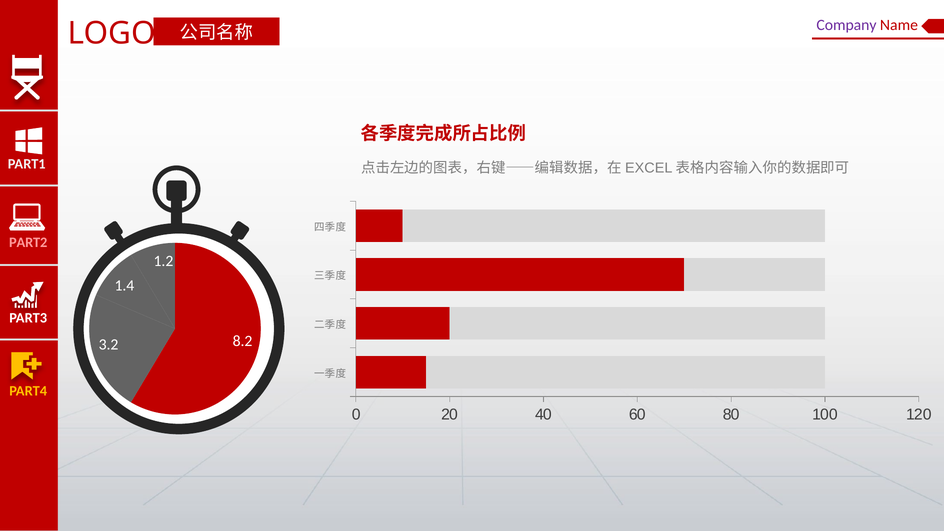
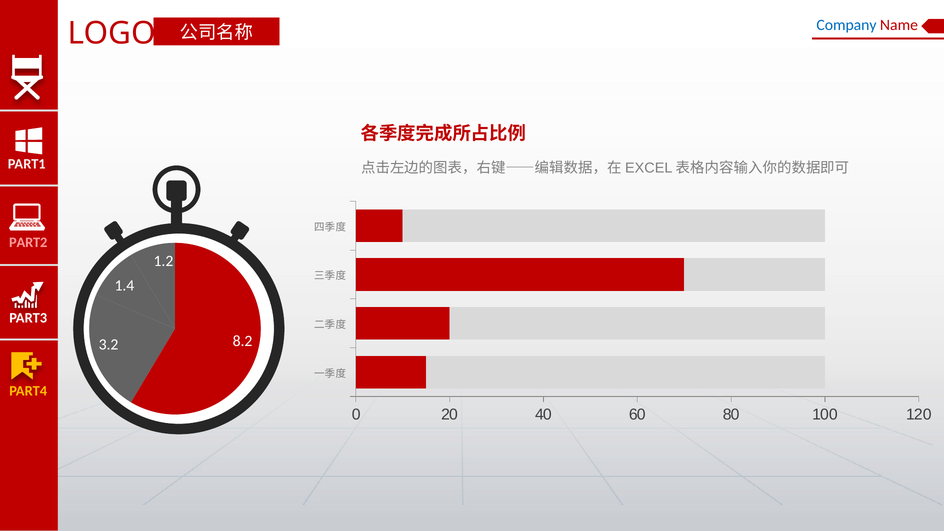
Company colour: purple -> blue (846, 25)
